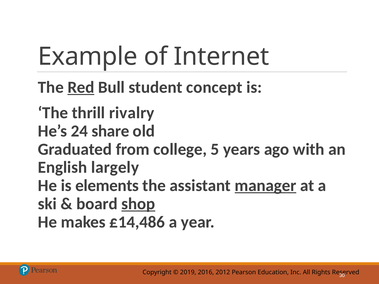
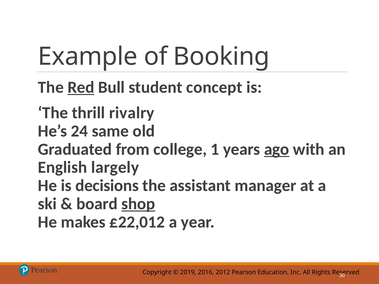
Internet: Internet -> Booking (221, 57)
share: share -> same (110, 131)
5: 5 -> 1 (215, 149)
ago underline: none -> present (277, 149)
elements: elements -> decisions (107, 186)
manager underline: present -> none (265, 186)
£14,486: £14,486 -> £22,012 (137, 222)
